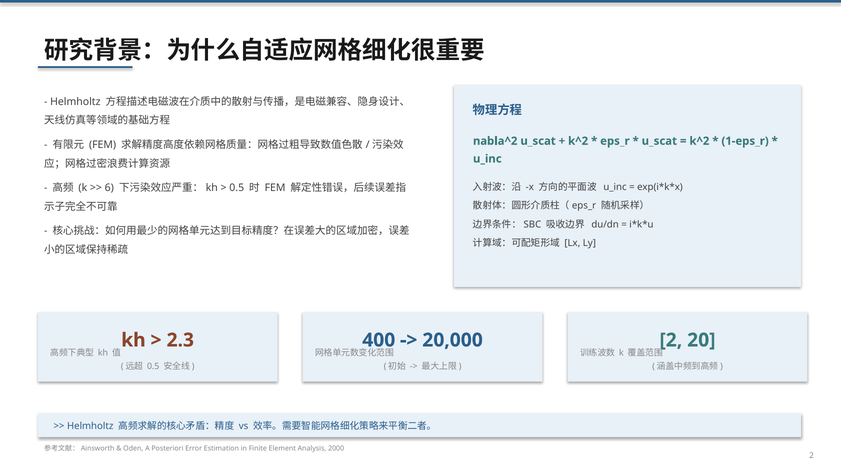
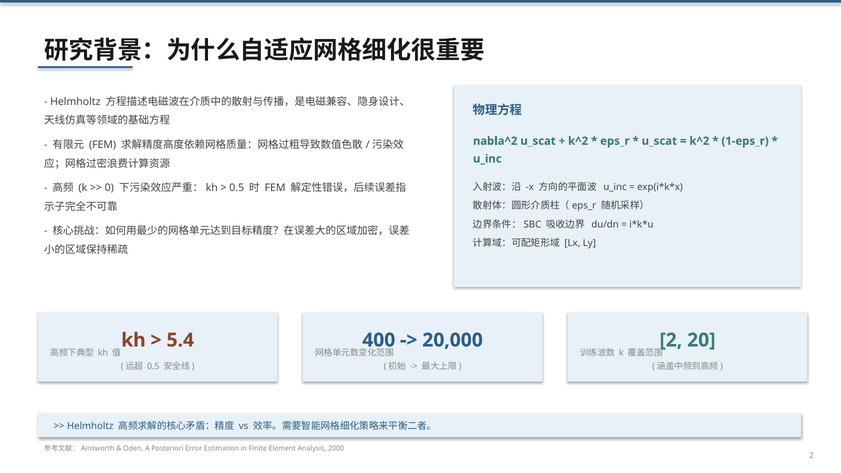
6: 6 -> 0 (109, 188)
2.3: 2.3 -> 5.4 (180, 340)
